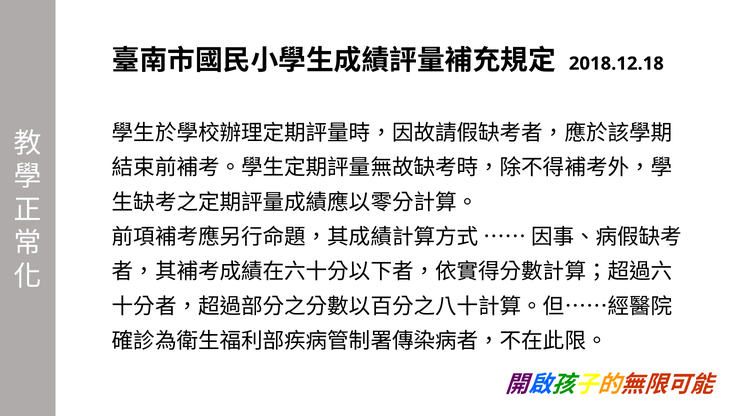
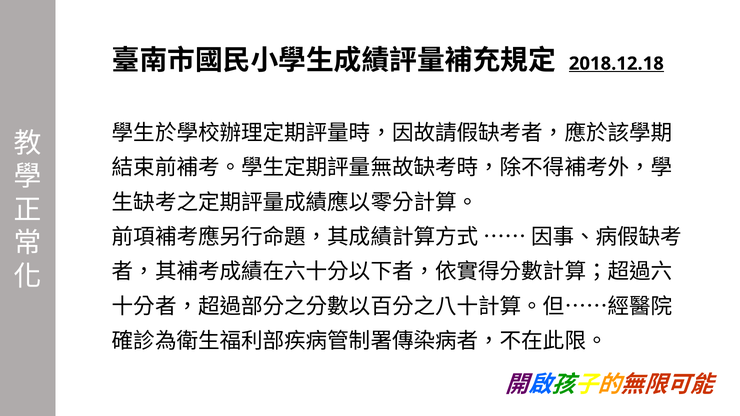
2018.12.18 underline: none -> present (616, 64)
